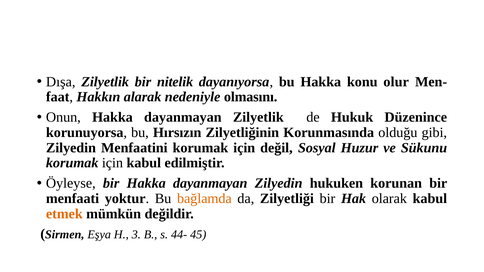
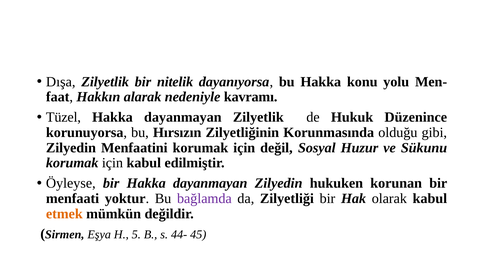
olur: olur -> yolu (396, 82)
olmasını: olmasını -> kavramı (251, 97)
Onun: Onun -> Tüzel (63, 117)
bağlamda colour: orange -> purple (204, 199)
3: 3 -> 5 (136, 235)
